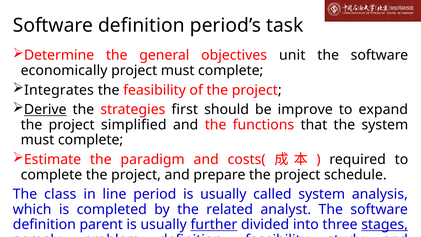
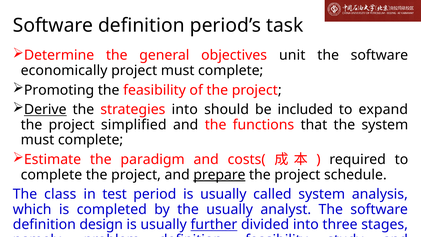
Integrates: Integrates -> Promoting (59, 90)
strategies first: first -> into (185, 110)
improve: improve -> included (305, 110)
prepare underline: none -> present (219, 175)
line: line -> test (115, 194)
the related: related -> usually (230, 209)
parent: parent -> design (101, 224)
stages underline: present -> none (385, 224)
